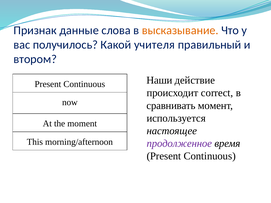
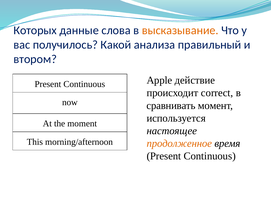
Признак: Признак -> Которых (35, 30)
учителя: учителя -> анализа (155, 45)
Наши: Наши -> Apple (159, 80)
продолженное colour: purple -> orange (179, 144)
